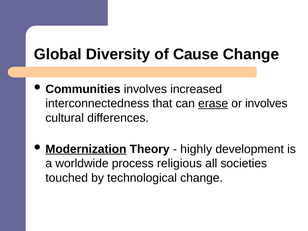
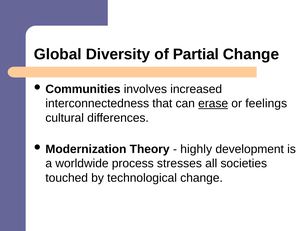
Cause: Cause -> Partial (196, 54)
or involves: involves -> feelings (266, 104)
Modernization underline: present -> none (86, 149)
religious: religious -> stresses (179, 163)
